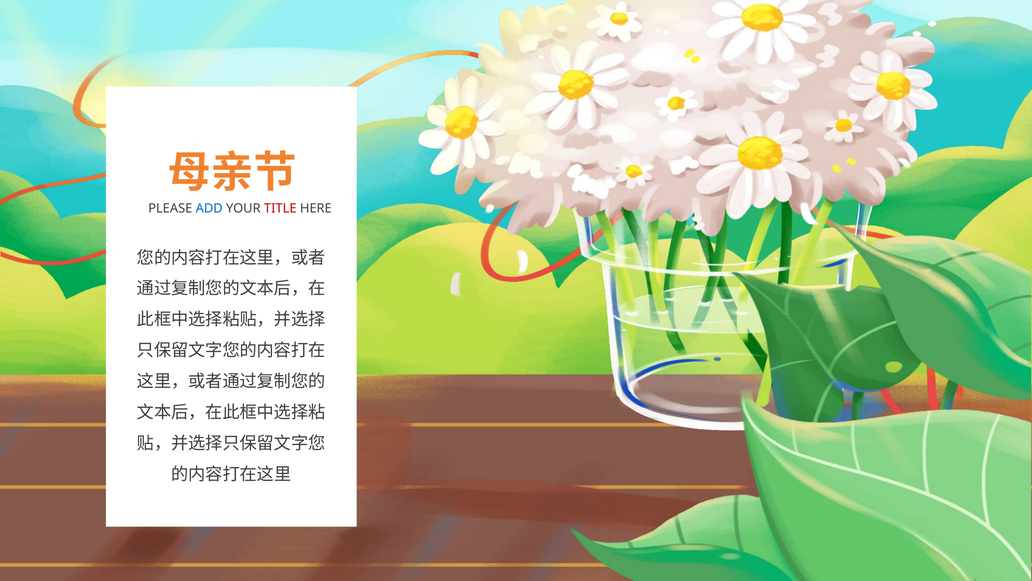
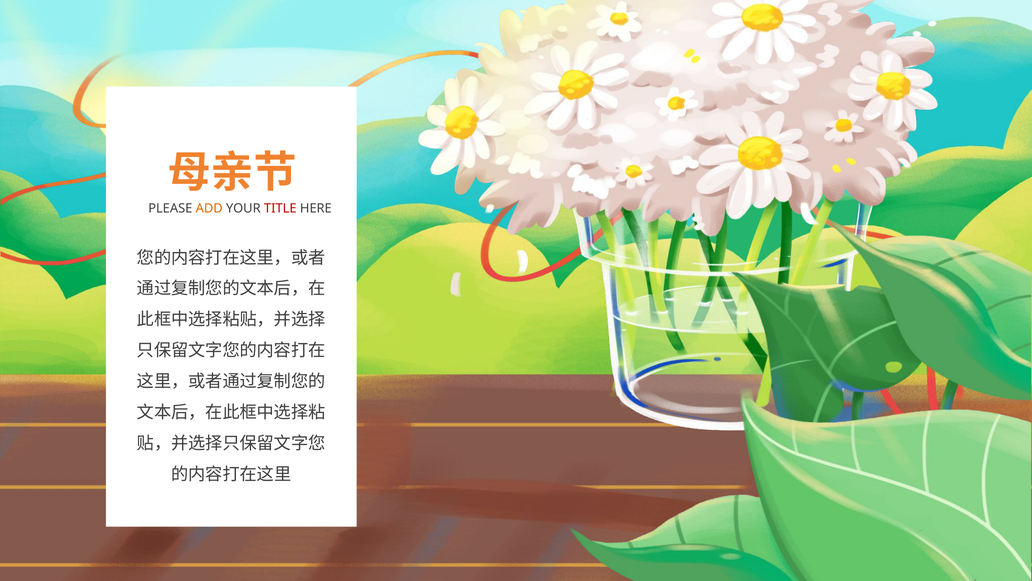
ADD colour: blue -> orange (209, 208)
